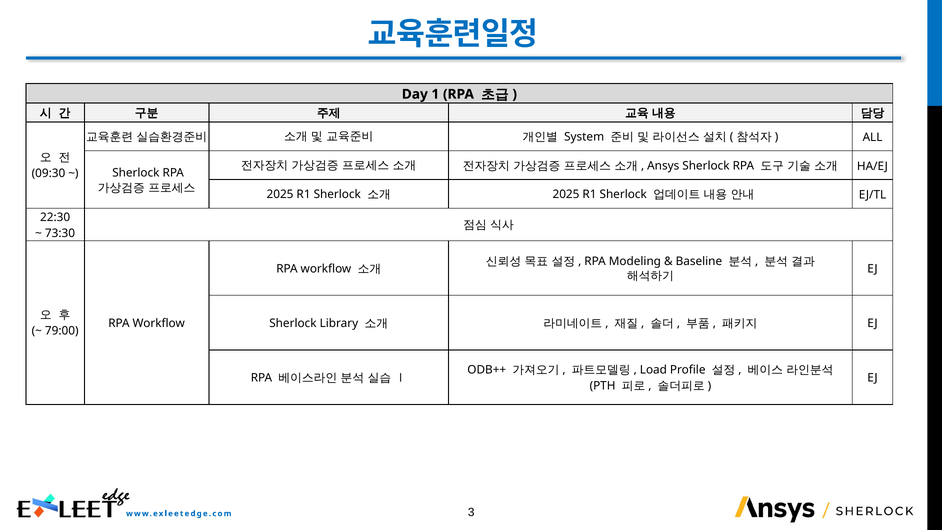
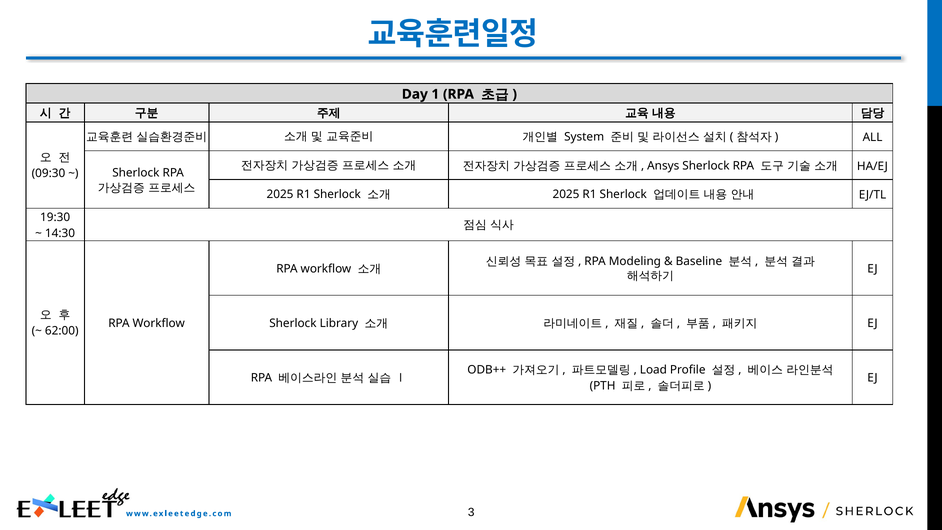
22:30: 22:30 -> 19:30 (55, 217)
73:30: 73:30 -> 14:30 (60, 233)
79:00: 79:00 -> 62:00 (62, 331)
